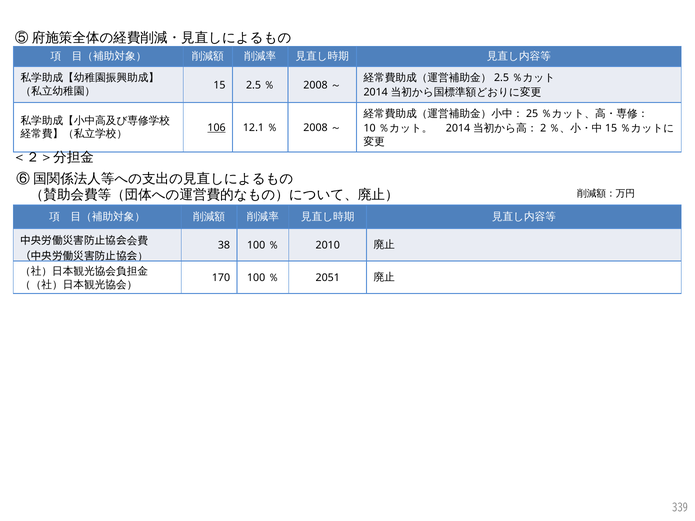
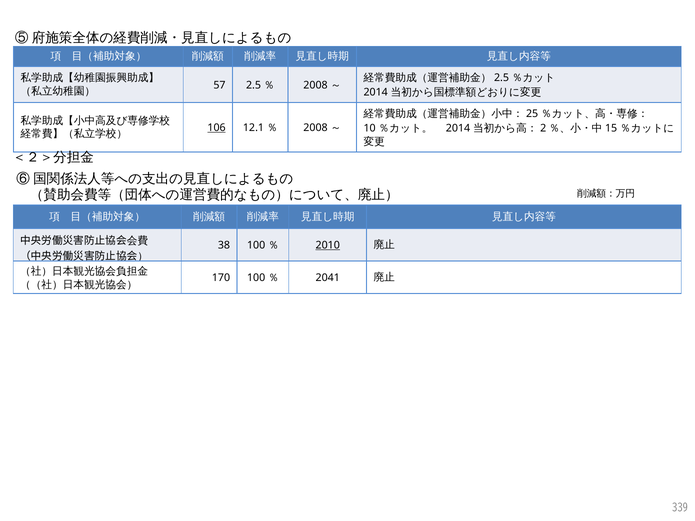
15: 15 -> 57 (220, 85)
2010 underline: none -> present (328, 245)
2051: 2051 -> 2041 (328, 278)
